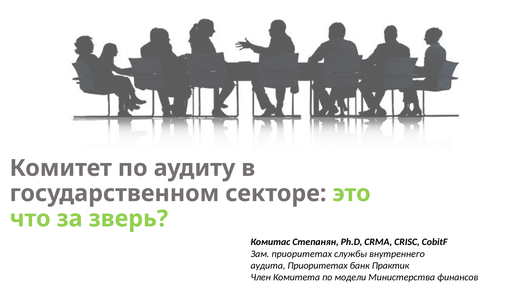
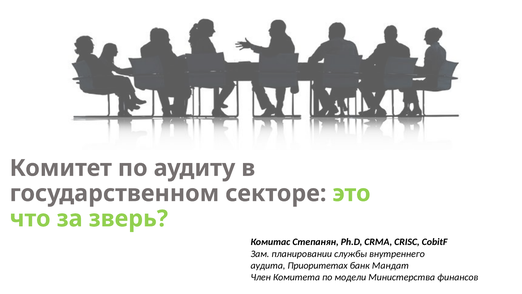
Зам приоритетах: приоритетах -> планировании (302, 253)
Практик: Практик -> Мандат (390, 265)
